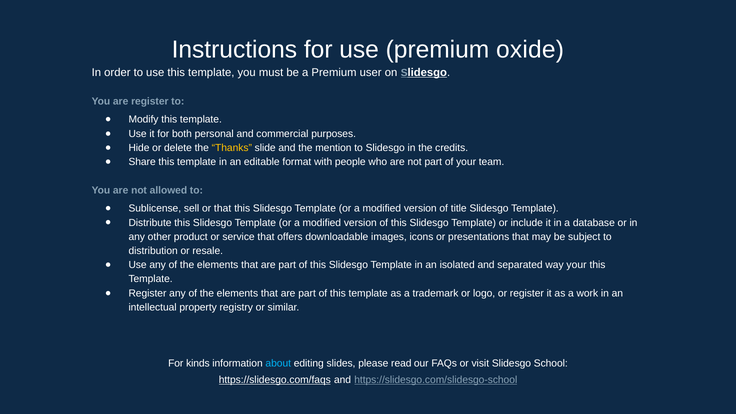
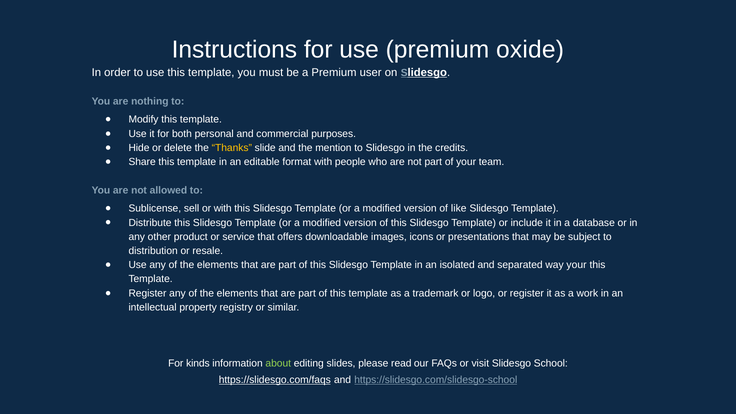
are register: register -> nothing (150, 101)
or that: that -> with (223, 209)
title: title -> like (459, 209)
about colour: light blue -> light green (278, 363)
